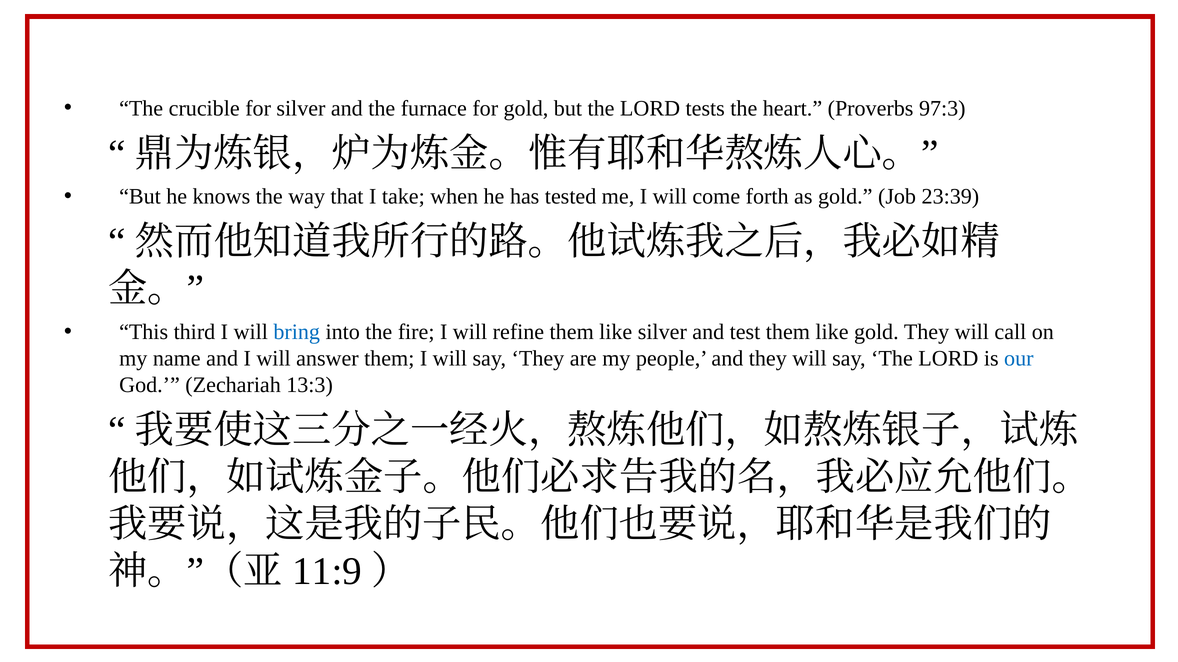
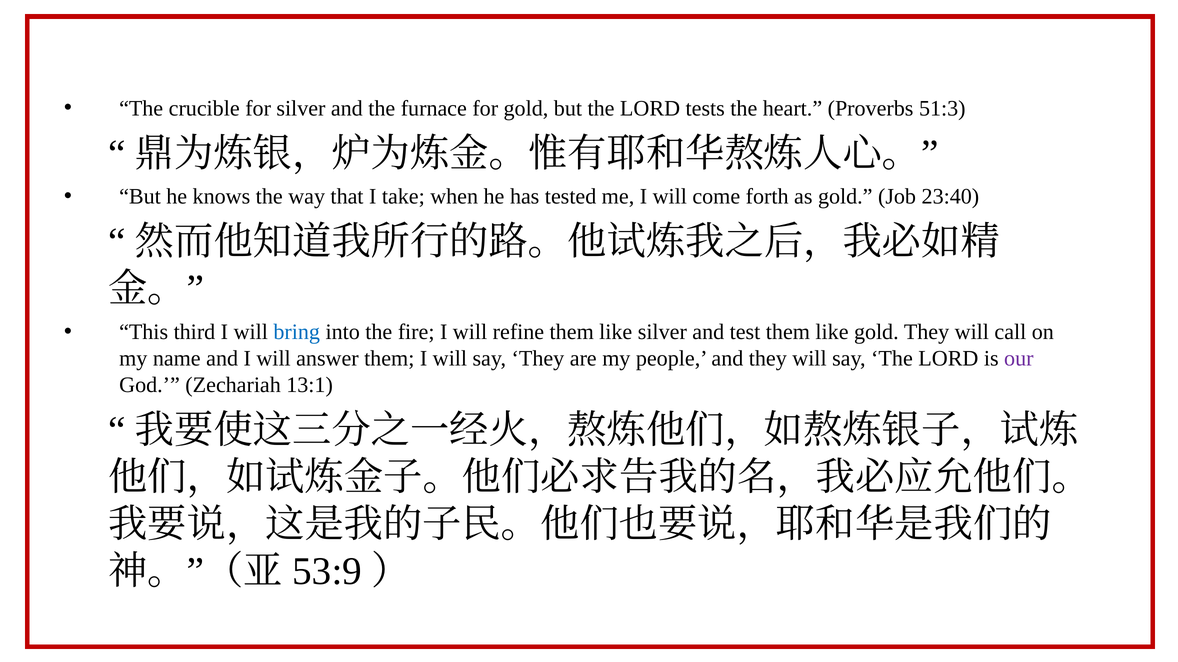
97:3: 97:3 -> 51:3 (942, 108)
23:39: 23:39 -> 23:40 (950, 197)
our colour: blue -> purple (1019, 359)
13:3: 13:3 -> 13:1 (310, 385)
11:9: 11:9 -> 53:9 (327, 572)
